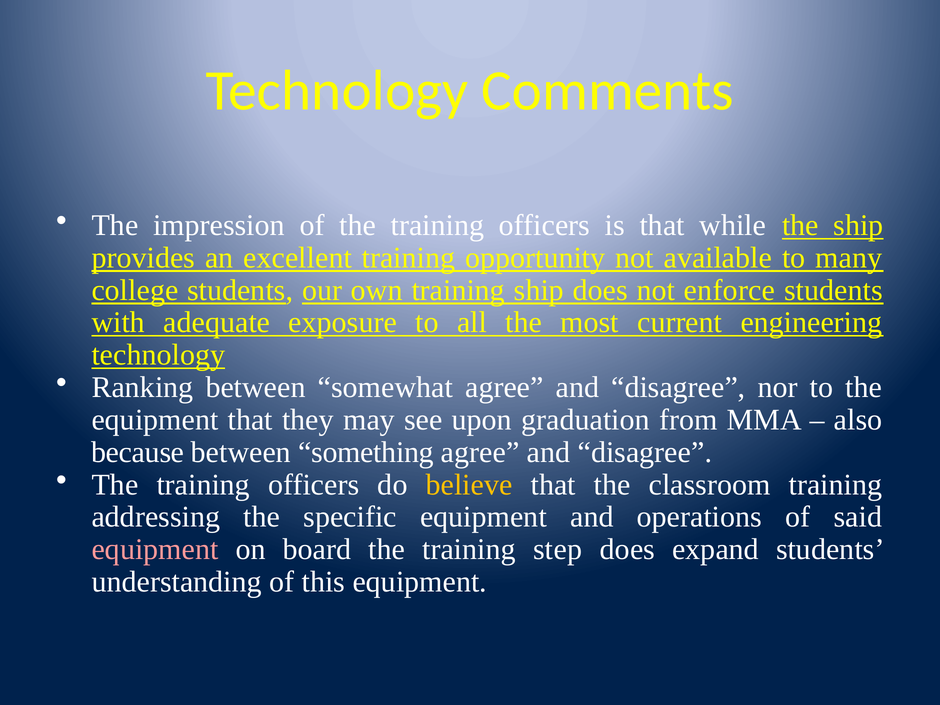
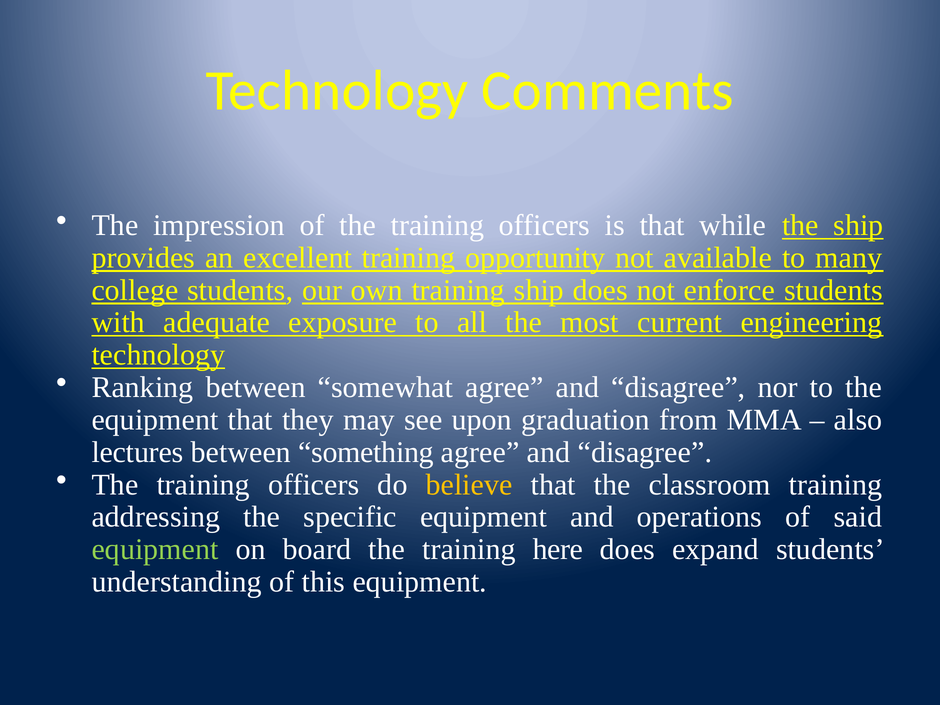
because: because -> lectures (138, 452)
equipment colour: pink -> light green (155, 550)
step: step -> here (558, 550)
